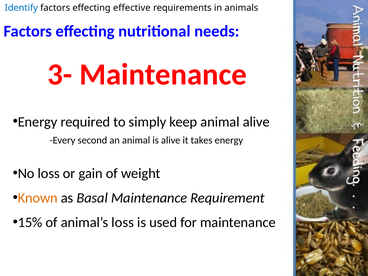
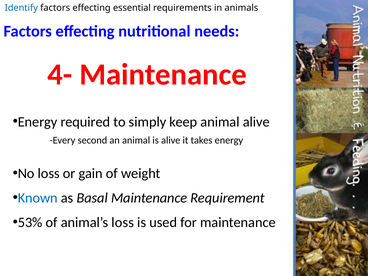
effective: effective -> essential (132, 8)
3-: 3- -> 4- (60, 74)
Known colour: orange -> blue (38, 198)
15%: 15% -> 53% (30, 222)
